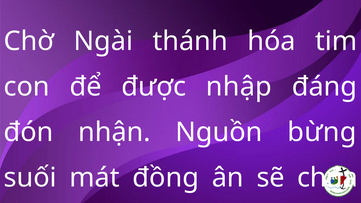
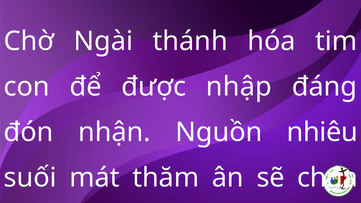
bừng: bừng -> nhiêu (322, 132)
đồng: đồng -> thăm (166, 178)
